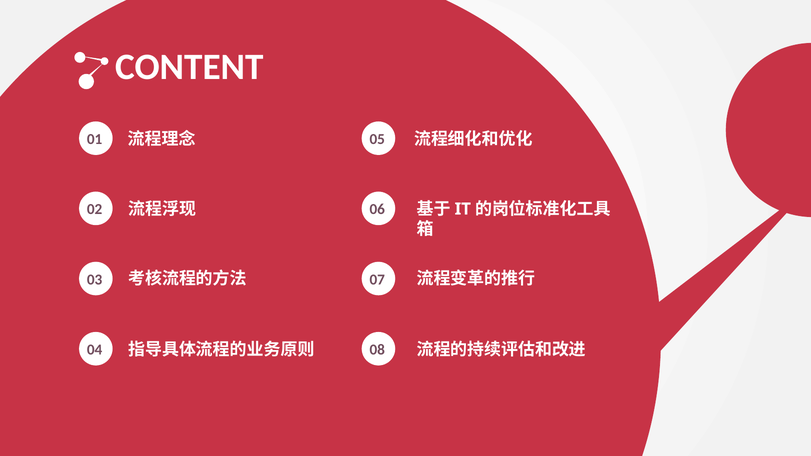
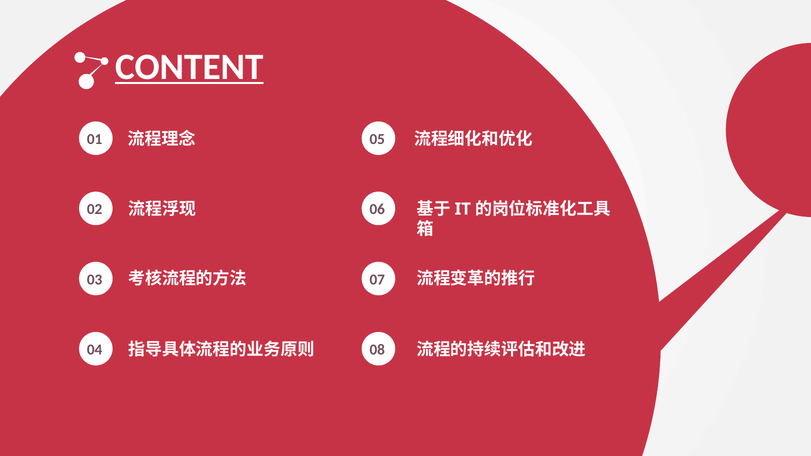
CONTENT underline: none -> present (189, 67)
